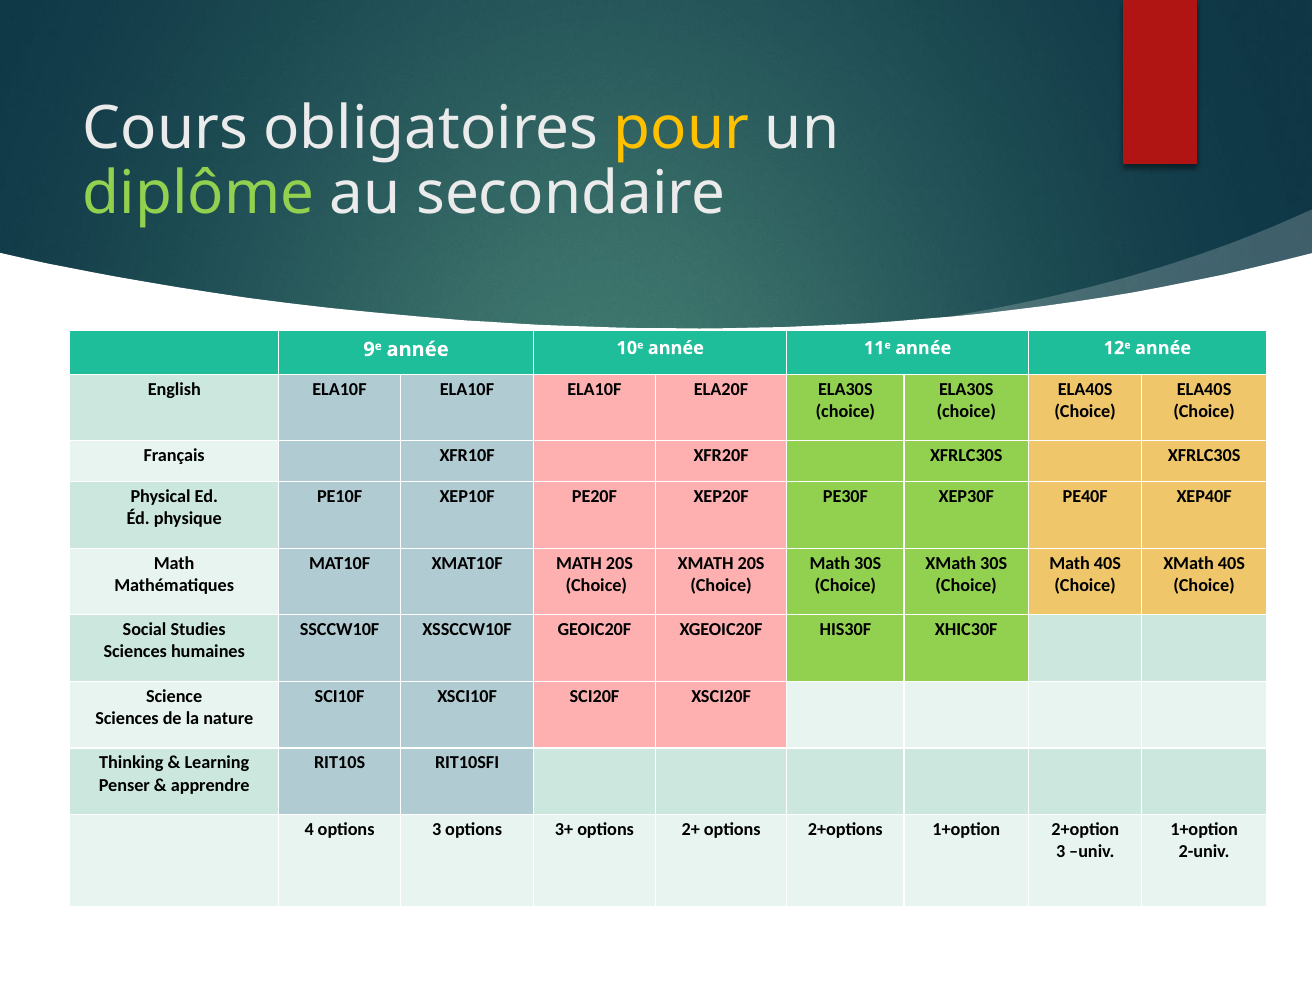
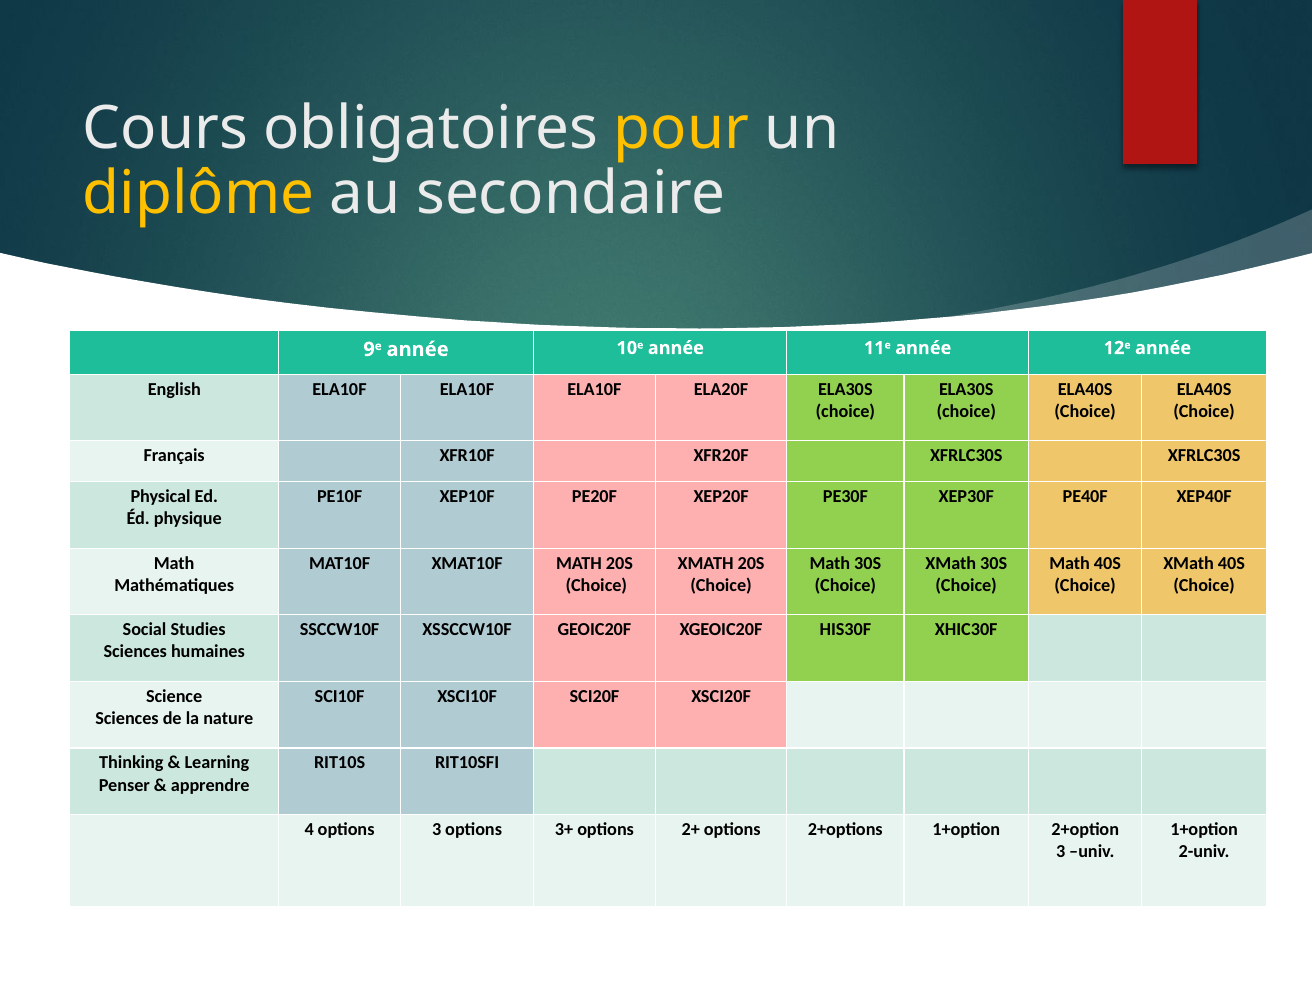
diplôme colour: light green -> yellow (199, 194)
